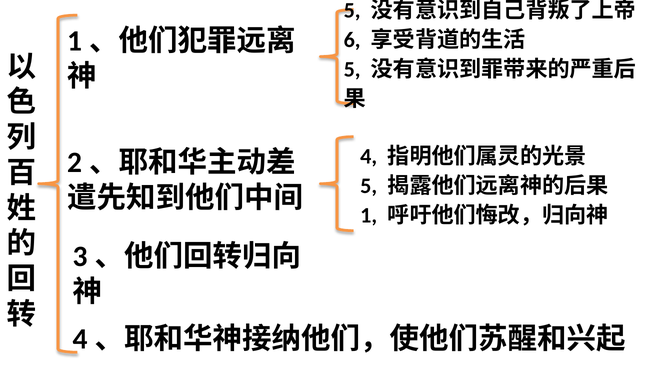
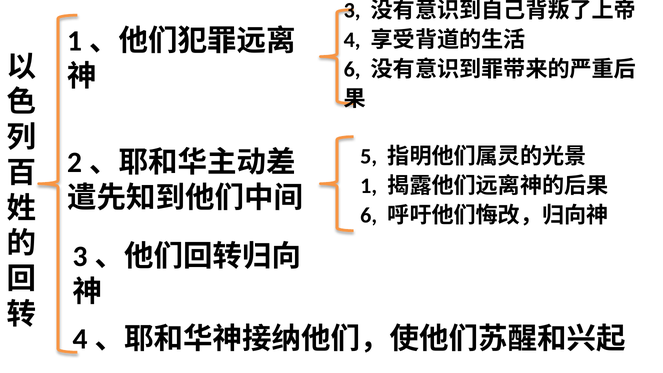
5: 5 -> 3 (352, 11)
6: 6 -> 4 (352, 40)
5: 5 -> 6 (352, 70)
4: 4 -> 5 (369, 157)
5: 5 -> 1 (369, 186)
1: 1 -> 6 (369, 216)
